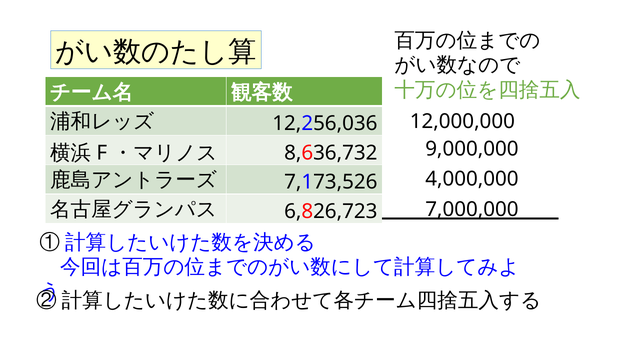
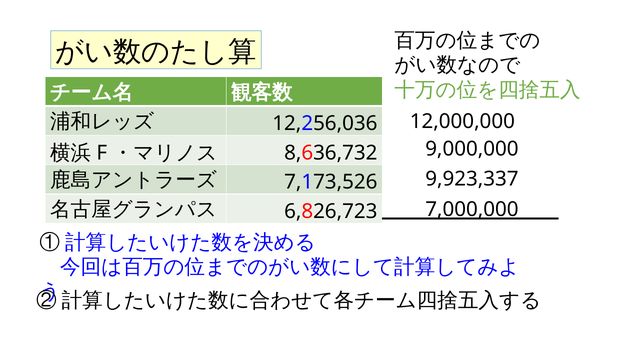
4,000,000: 4,000,000 -> 9,923,337 (472, 179)
